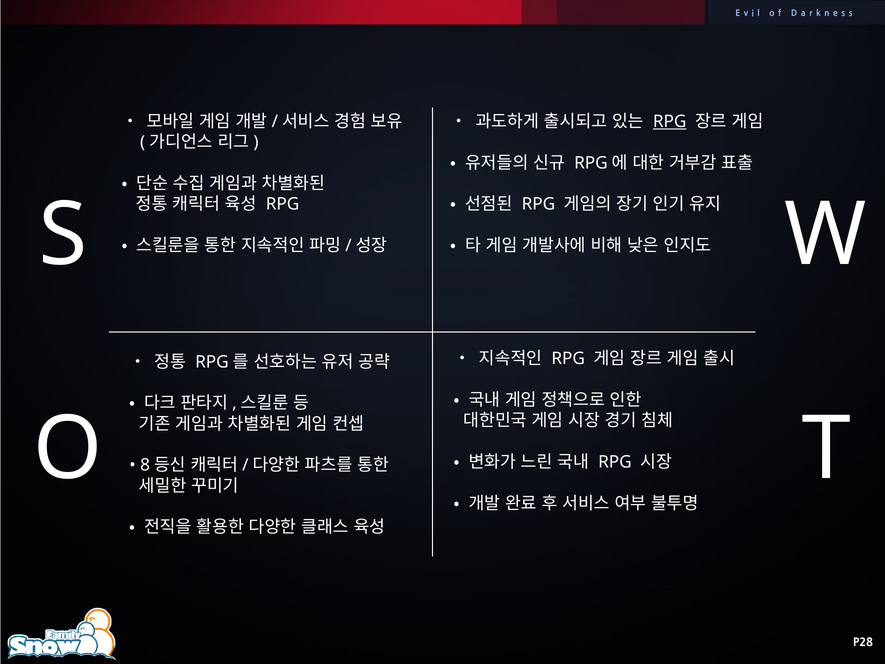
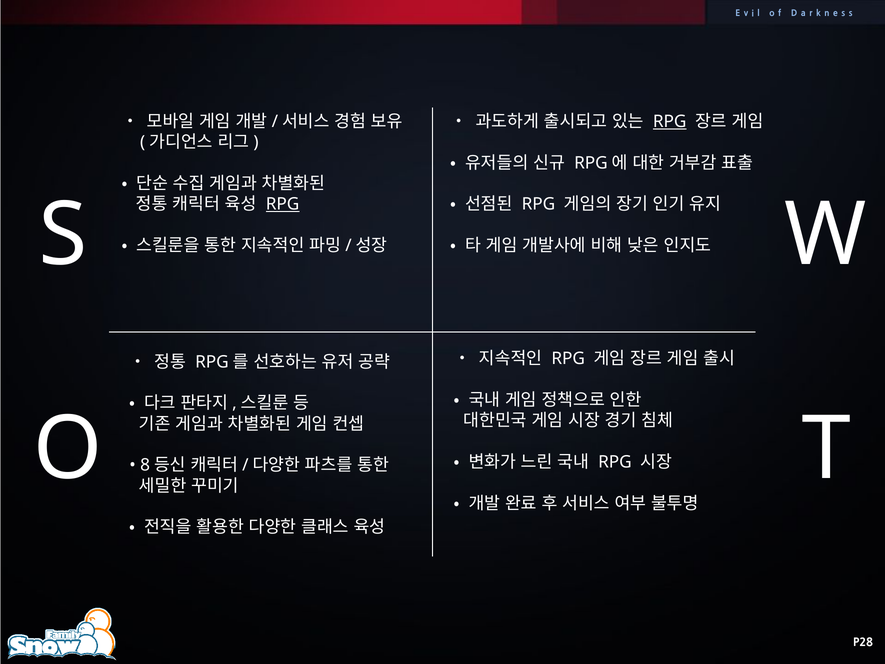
RPG underline: none -> present (283, 204)
